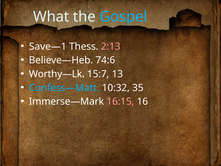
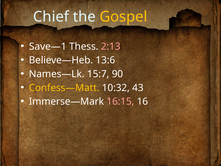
What: What -> Chief (51, 17)
Gospel colour: light blue -> yellow (123, 17)
74:6: 74:6 -> 13:6 (105, 60)
Worthy—Lk: Worthy—Lk -> Names—Lk (57, 74)
13: 13 -> 90 (117, 74)
Confess—Matt colour: light blue -> yellow (64, 88)
35: 35 -> 43 (138, 88)
